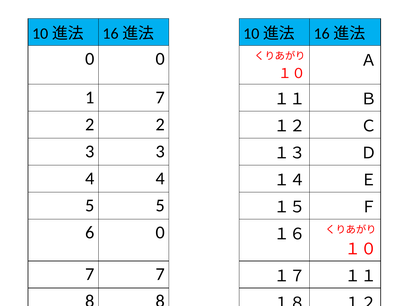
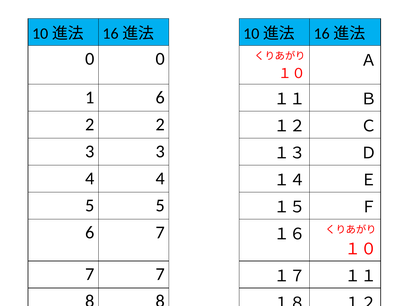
1 7: 7 -> 6 (160, 97)
6 0: 0 -> 7 (160, 233)
